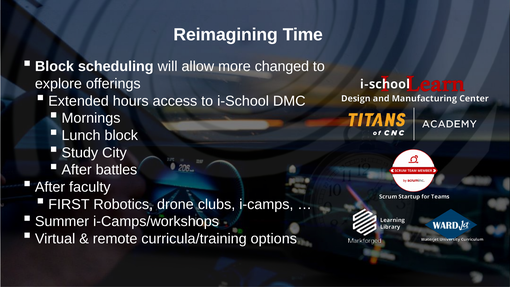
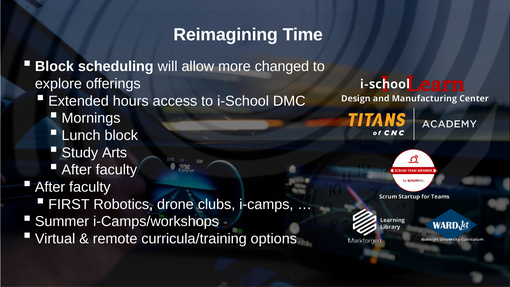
City: City -> Arts (115, 153)
battles: battles -> faculty (116, 170)
